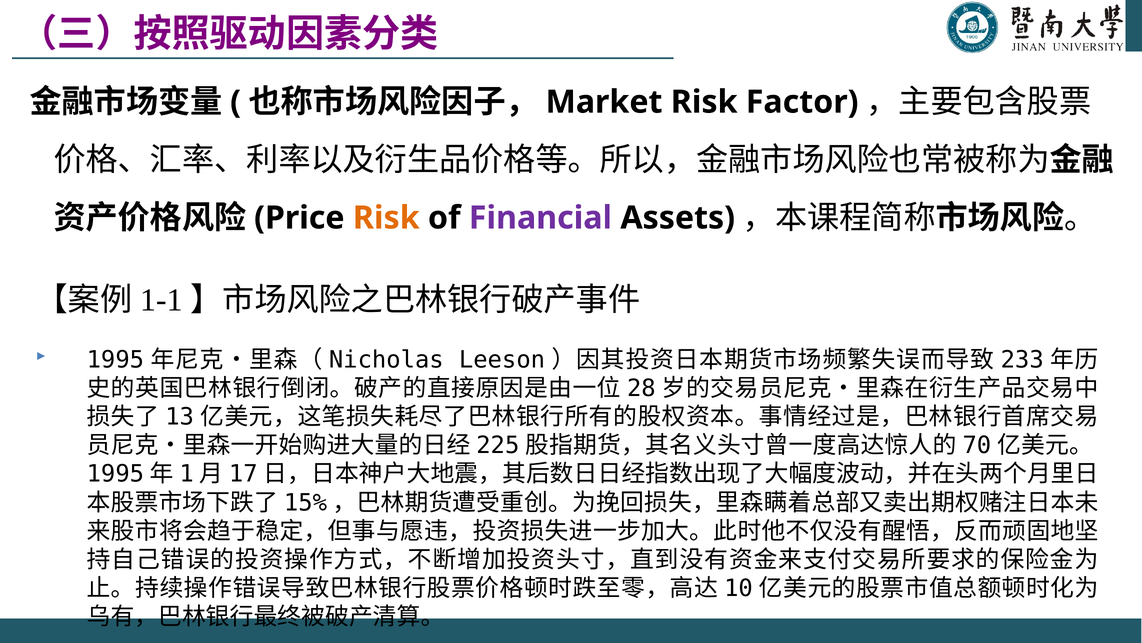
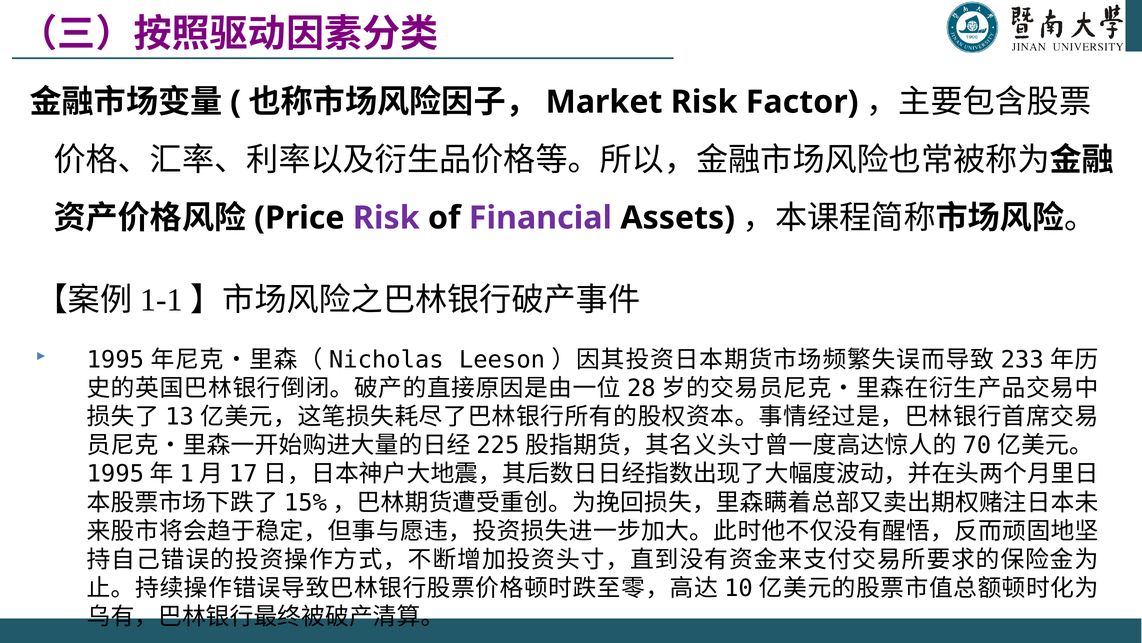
Risk colour: orange -> purple (386, 218)
